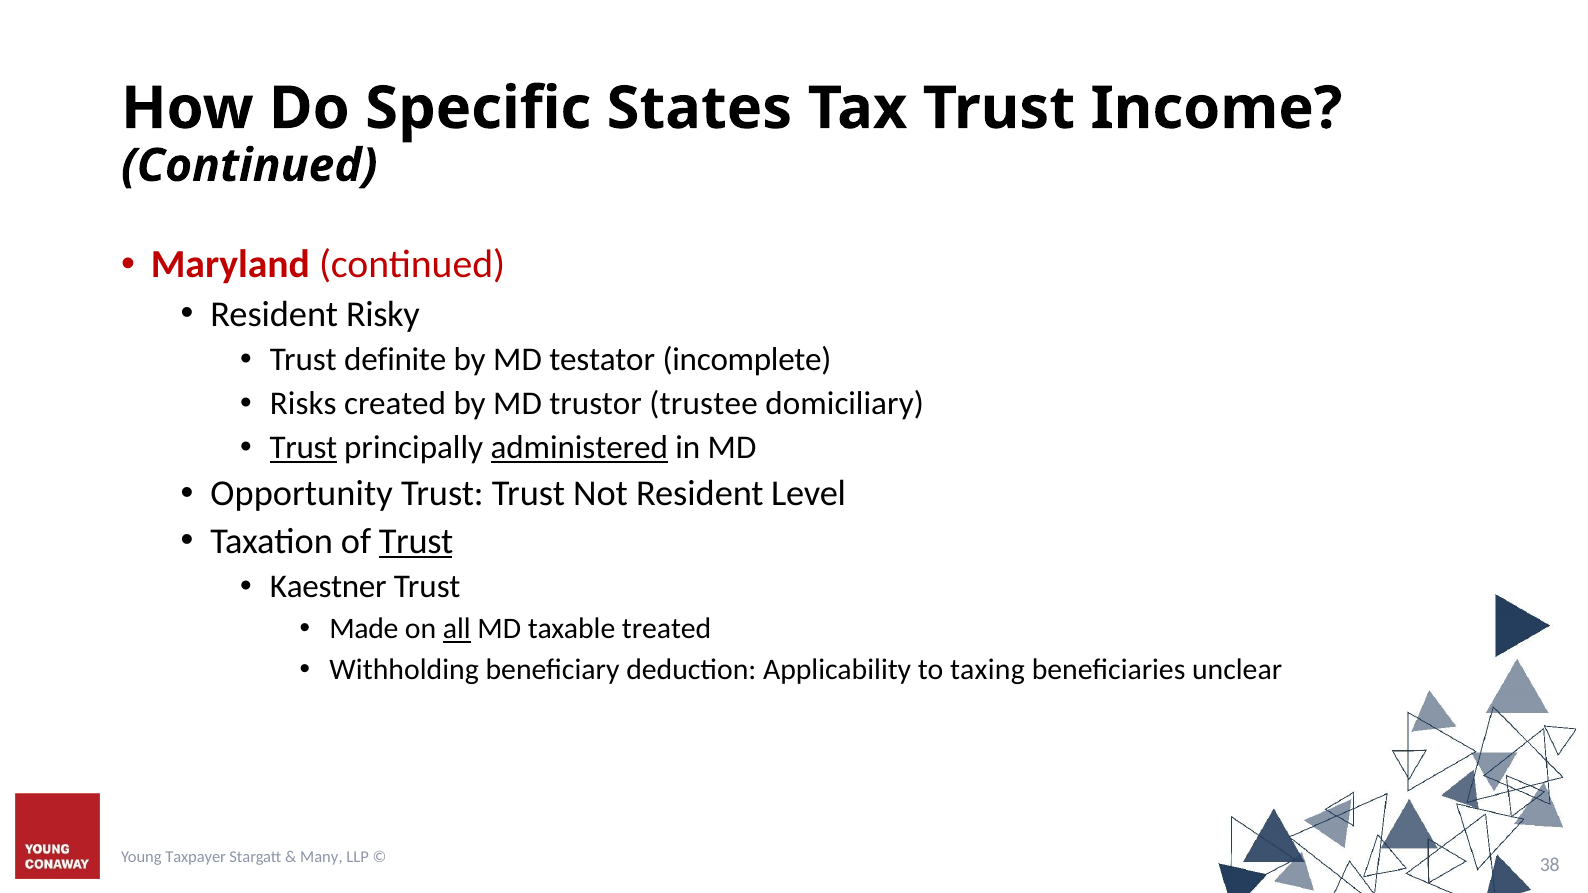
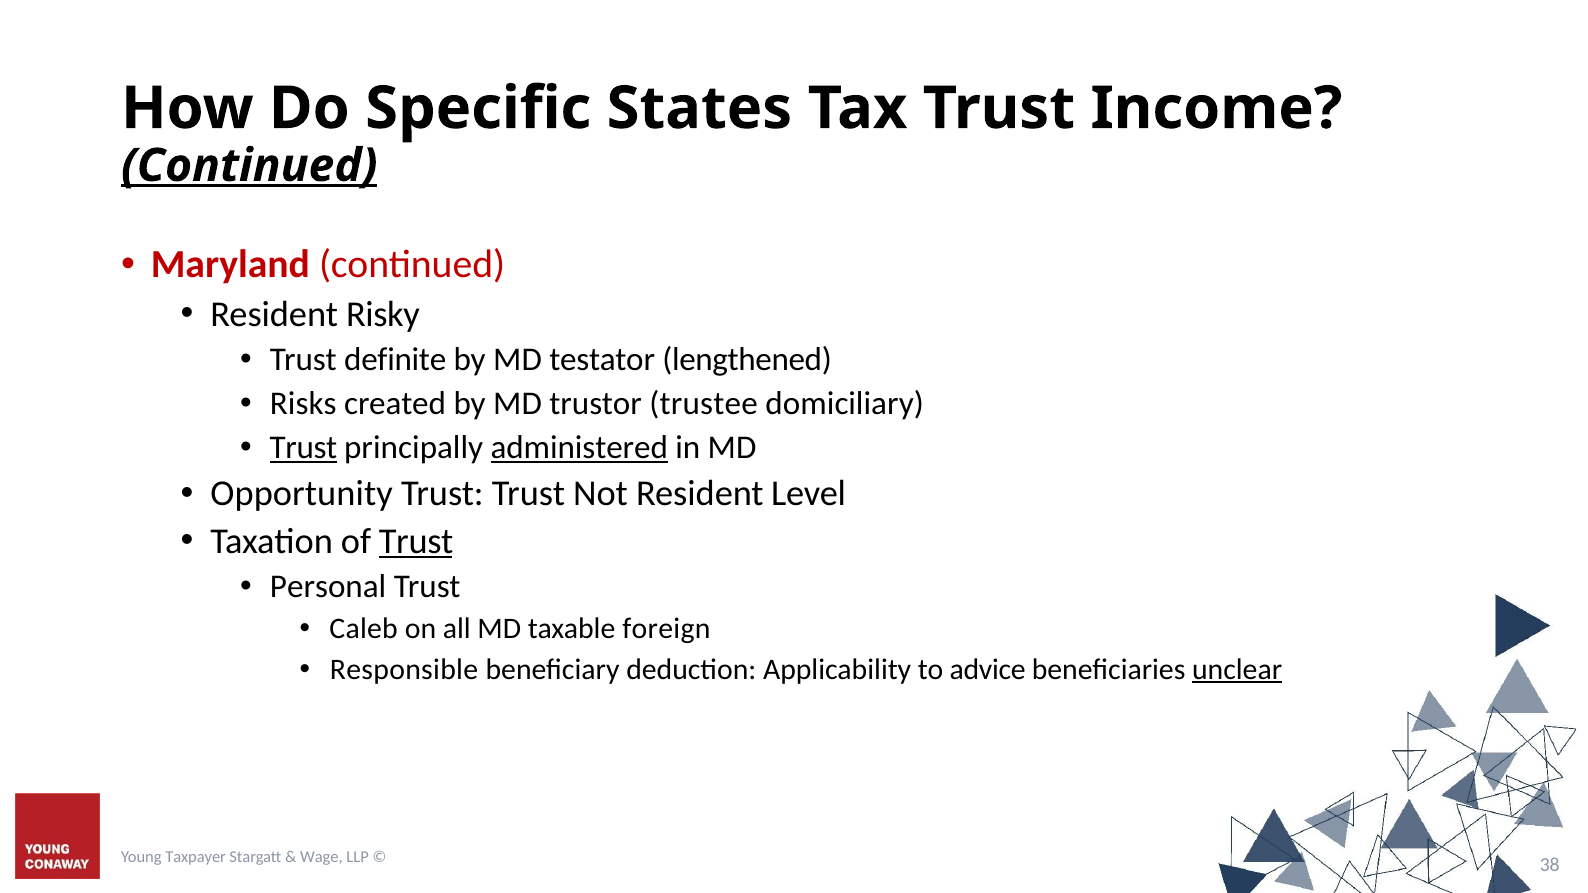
Continued underline: none -> present (249, 166)
incomplete: incomplete -> lengthened (747, 360)
Kaestner: Kaestner -> Personal (328, 587)
Made: Made -> Caleb (364, 629)
all underline: present -> none (457, 629)
treated: treated -> foreign (666, 629)
Withholding: Withholding -> Responsible (404, 670)
taxing: taxing -> advice (988, 670)
unclear underline: none -> present (1237, 670)
Many: Many -> Wage (321, 857)
